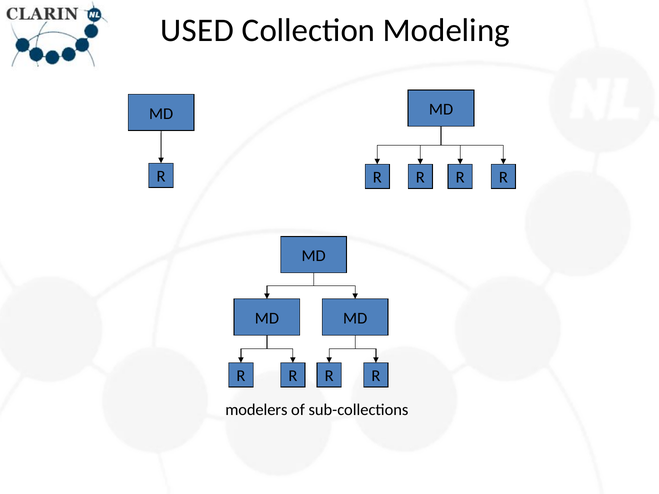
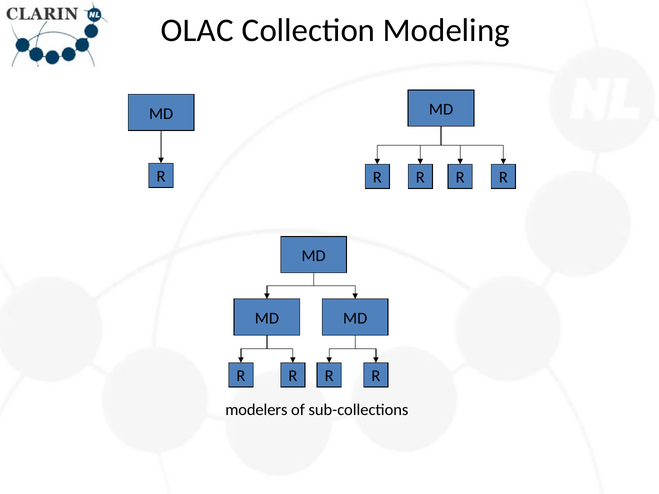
USED: USED -> OLAC (197, 30)
